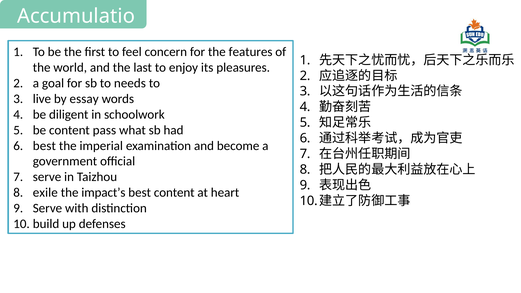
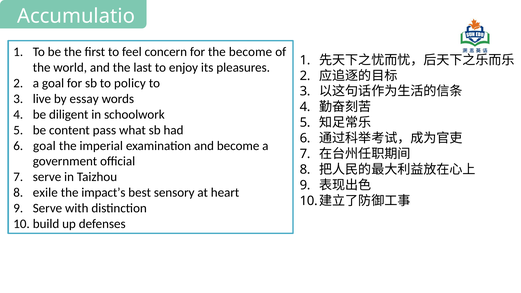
the features: features -> become (250, 52)
needs: needs -> policy (130, 83)
best: best -> goal (44, 146)
best content: content -> sensory (174, 193)
